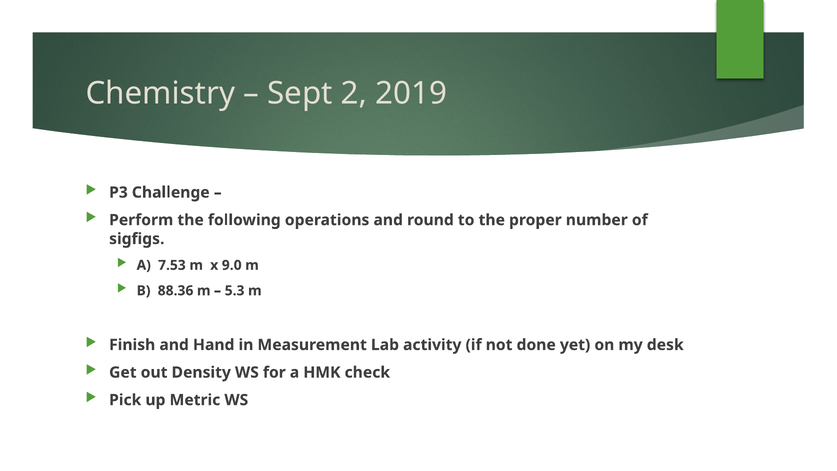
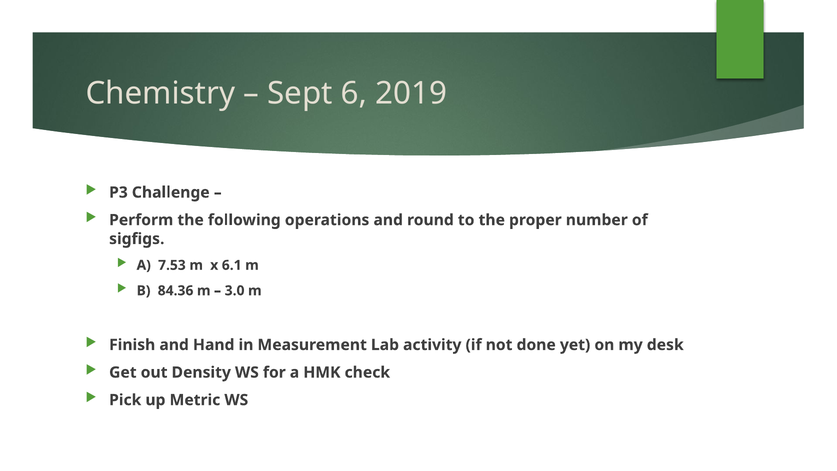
2: 2 -> 6 (354, 93)
9.0: 9.0 -> 6.1 (232, 265)
88.36: 88.36 -> 84.36 (176, 291)
5.3: 5.3 -> 3.0 (235, 291)
